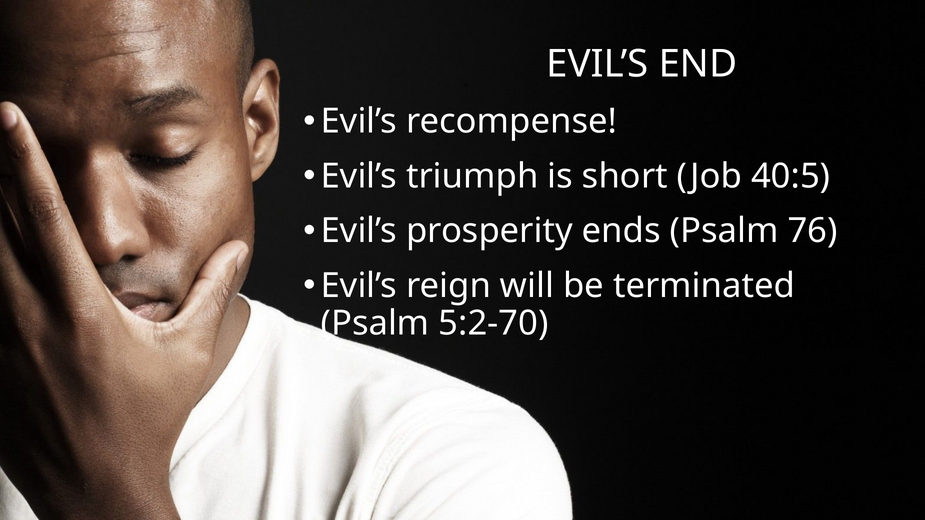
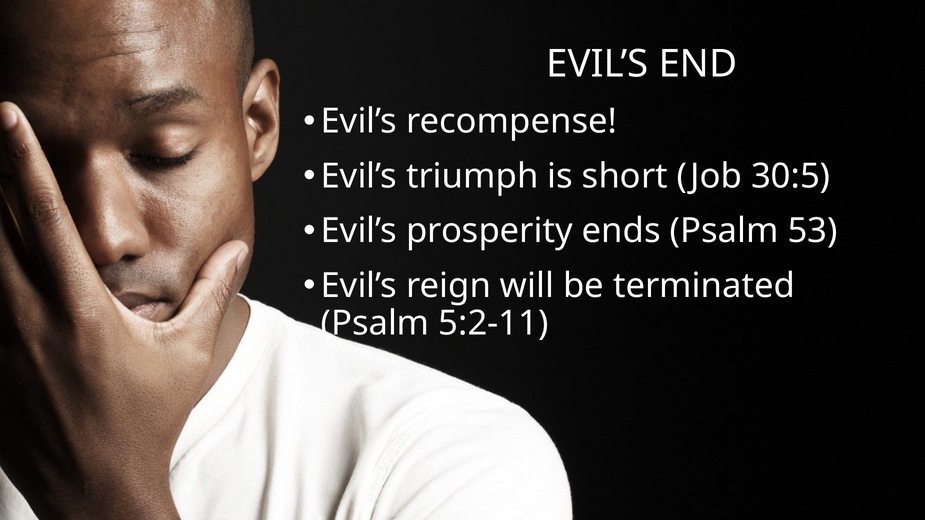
40:5: 40:5 -> 30:5 (791, 176)
76: 76 -> 53 (813, 231)
5:2-70: 5:2-70 -> 5:2-11 (493, 323)
